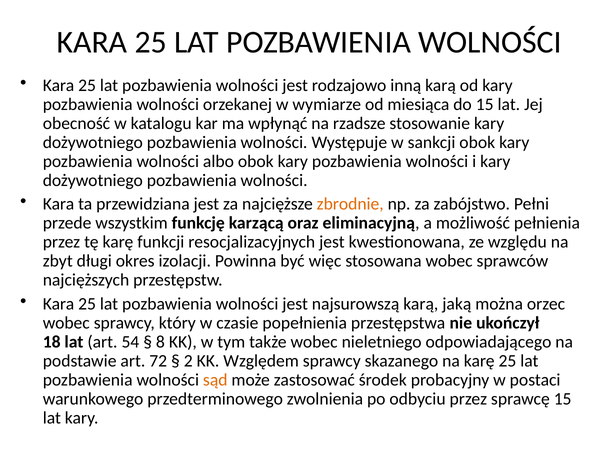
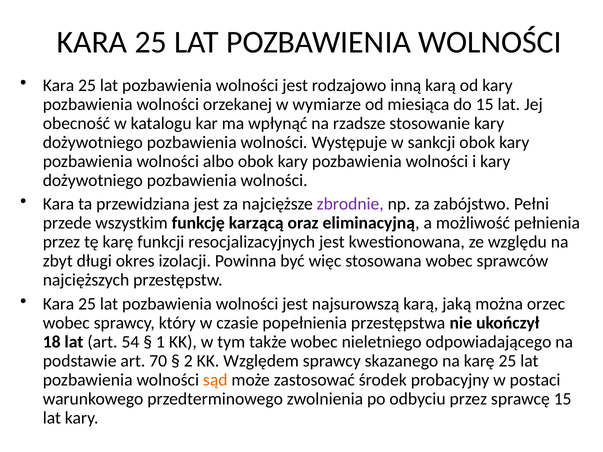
zbrodnie colour: orange -> purple (350, 204)
8: 8 -> 1 (160, 342)
72: 72 -> 70 (158, 361)
